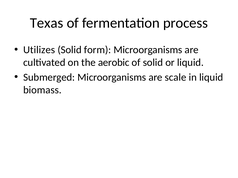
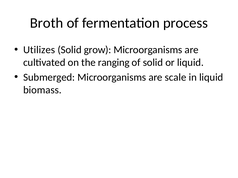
Texas: Texas -> Broth (47, 23)
form: form -> grow (98, 50)
aerobic: aerobic -> ranging (114, 63)
